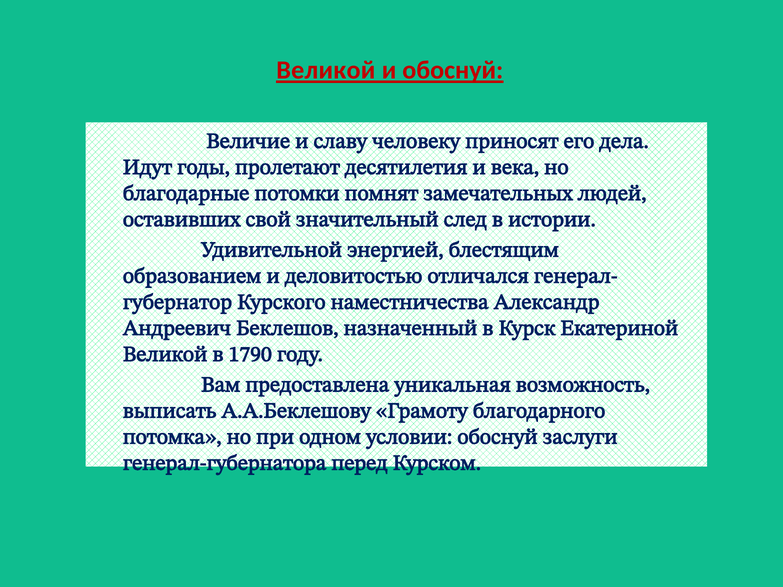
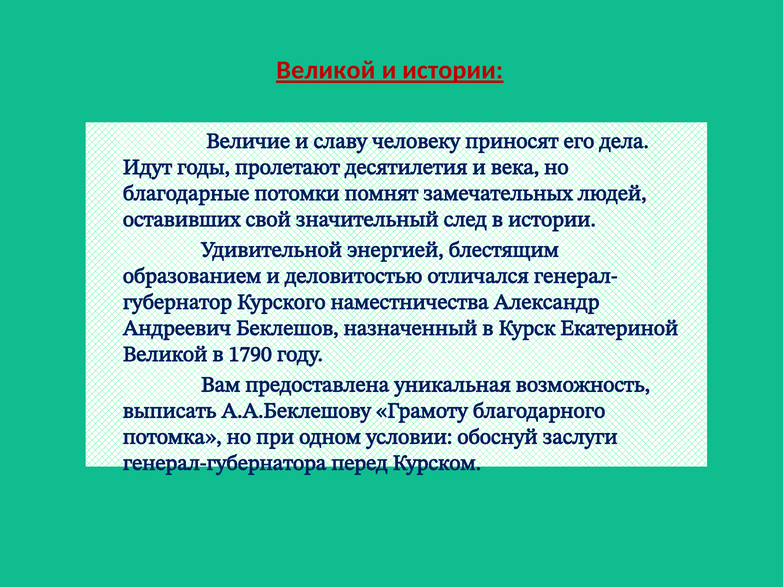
и обоснуй: обоснуй -> истории (453, 70)
